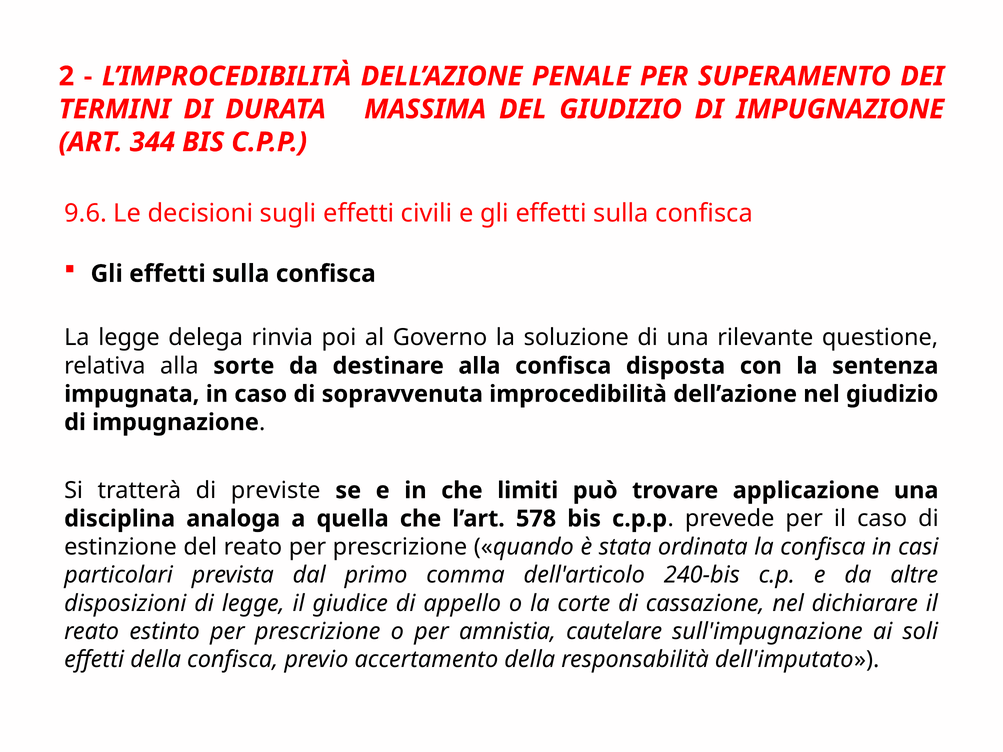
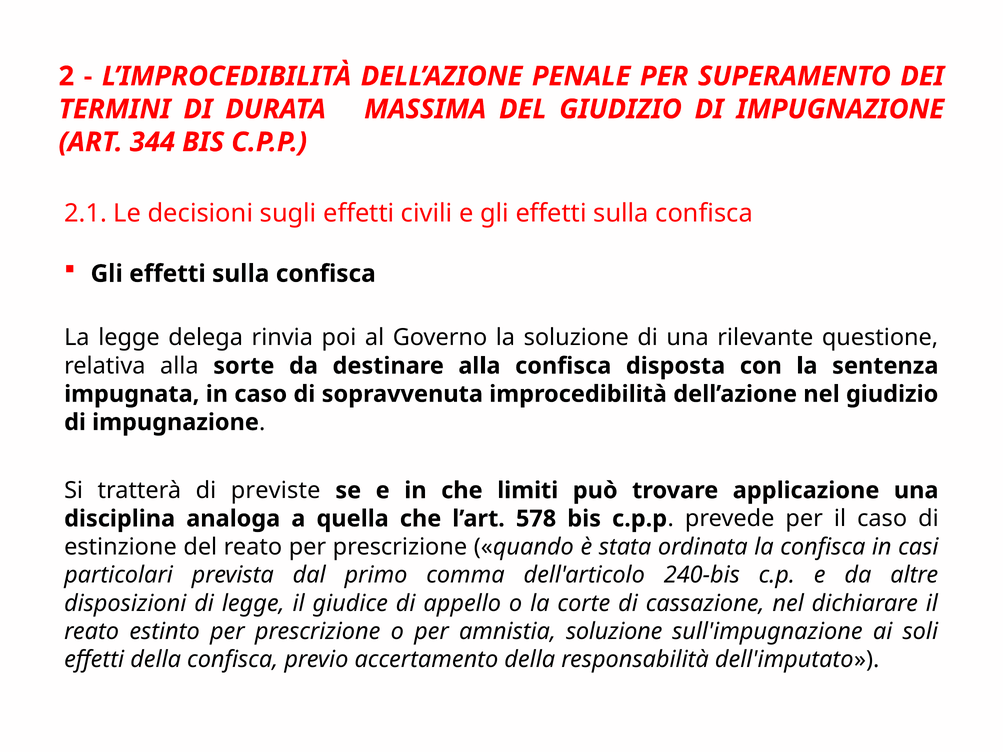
9.6: 9.6 -> 2.1 (86, 213)
amnistia cautelare: cautelare -> soluzione (614, 632)
